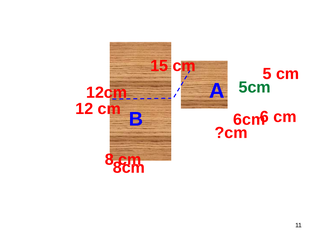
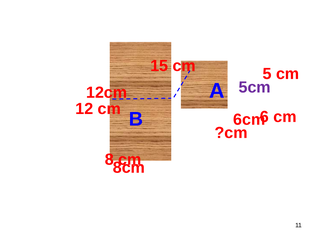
5cm colour: green -> purple (255, 87)
